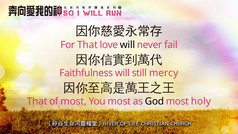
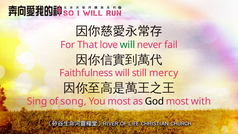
will colour: black -> green (128, 45)
That: That -> Sing (37, 101)
of most: most -> song (73, 101)
holy: holy -> with (201, 101)
